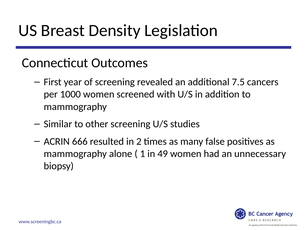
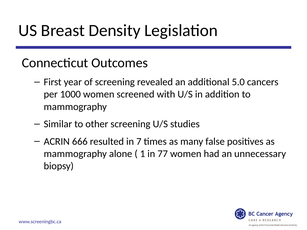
7.5: 7.5 -> 5.0 (238, 82)
2: 2 -> 7 (139, 142)
49: 49 -> 77 (163, 154)
